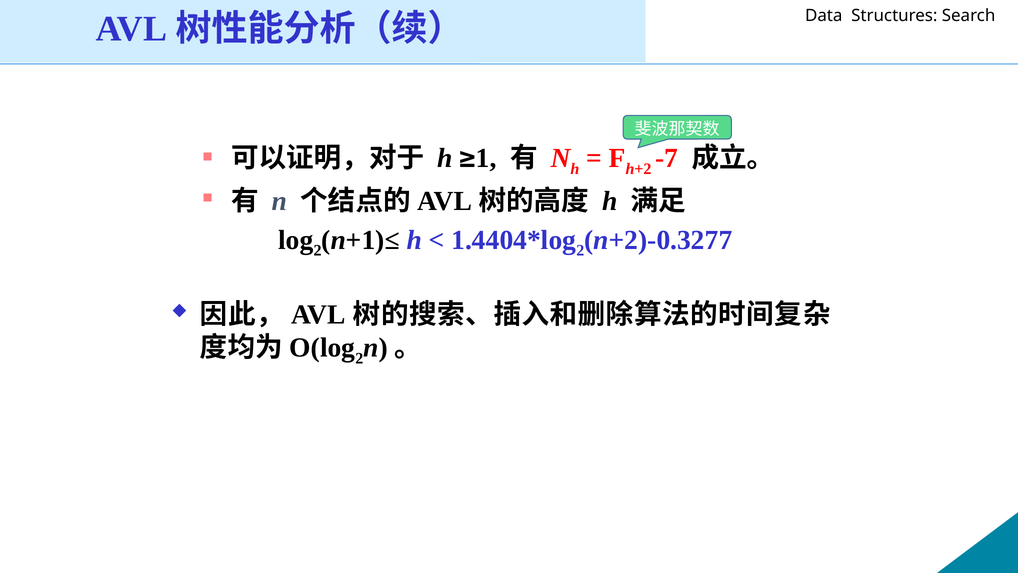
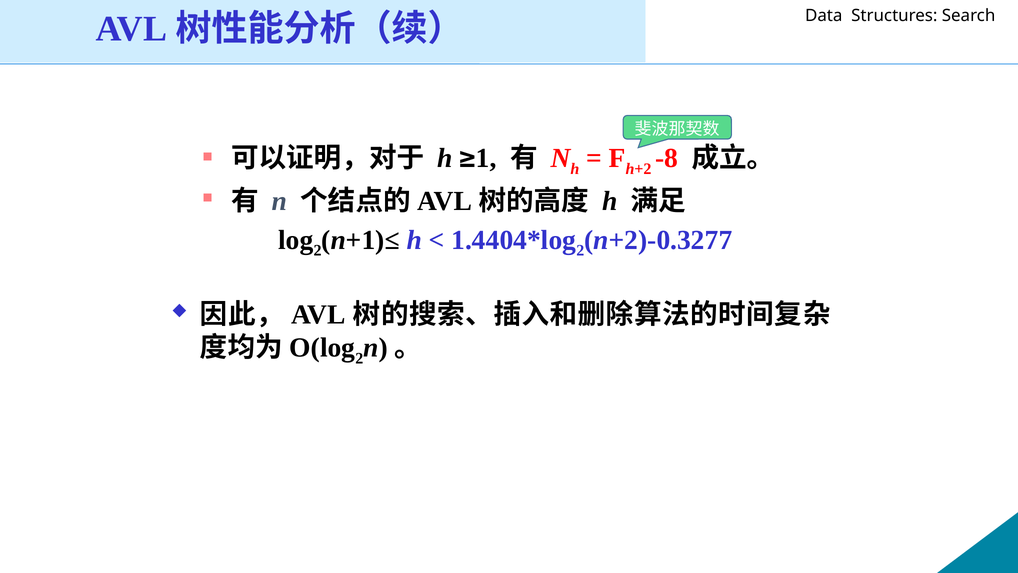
-7: -7 -> -8 (667, 158)
